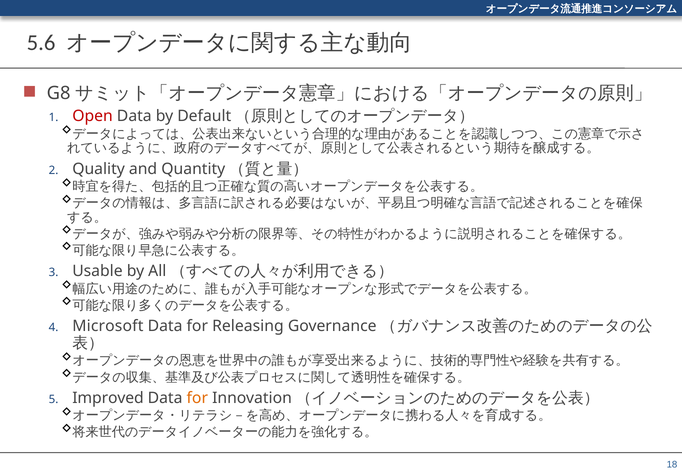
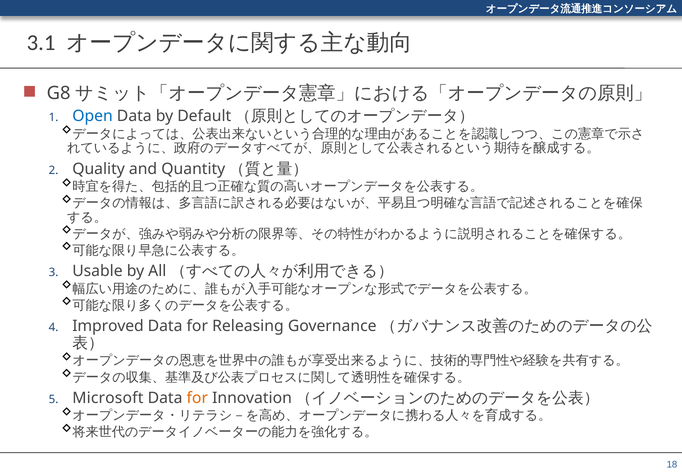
5.6: 5.6 -> 3.1 (41, 43)
Open colour: red -> blue (93, 116)
Microsoft: Microsoft -> Improved (108, 326)
Improved: Improved -> Microsoft (108, 398)
